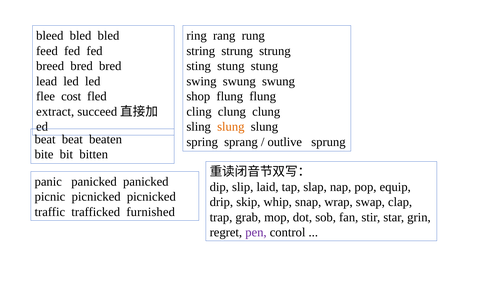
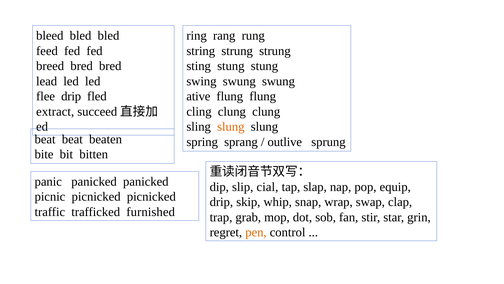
flee cost: cost -> drip (71, 96)
shop: shop -> ative (198, 96)
laid: laid -> cial (267, 187)
pen colour: purple -> orange (256, 232)
